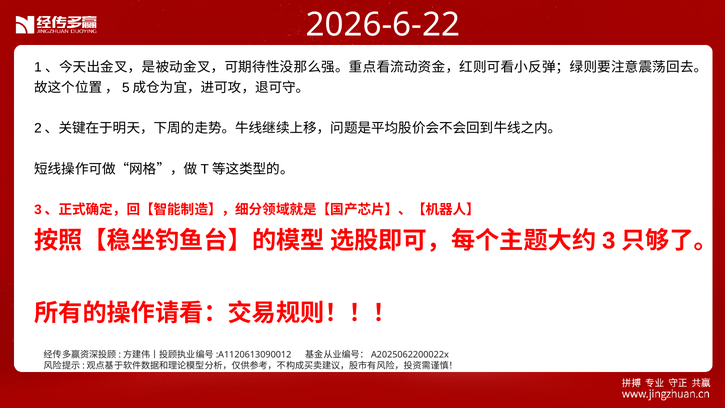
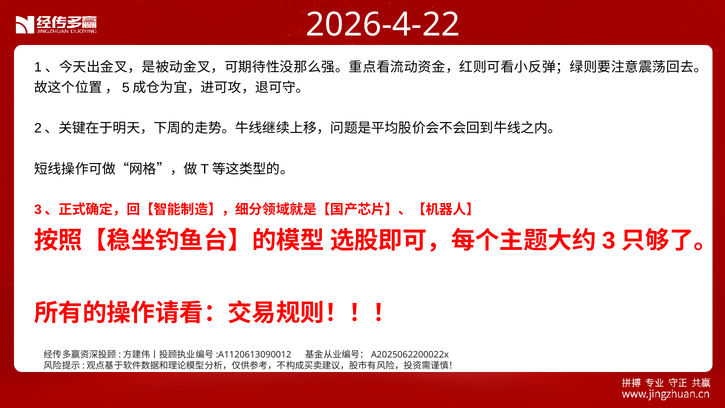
2026-6-22: 2026-6-22 -> 2026-4-22 (383, 25)
